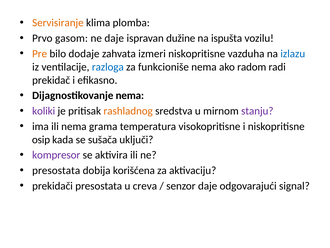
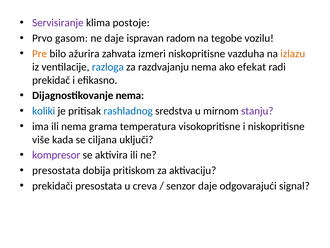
Servisiranje colour: orange -> purple (58, 23)
plomba: plomba -> postoje (131, 23)
dužine: dužine -> radom (181, 38)
ispušta: ispušta -> tegobe (227, 38)
dodaje: dodaje -> ažurira (84, 54)
izlazu colour: blue -> orange (293, 54)
funkcioniše: funkcioniše -> razdvajanju (163, 67)
radom: radom -> efekat (252, 67)
koliki colour: purple -> blue (44, 111)
rashladnog colour: orange -> blue (128, 111)
osip: osip -> više (41, 139)
sušača: sušača -> ciljana (102, 139)
korišćena: korišćena -> pritiskom (134, 170)
